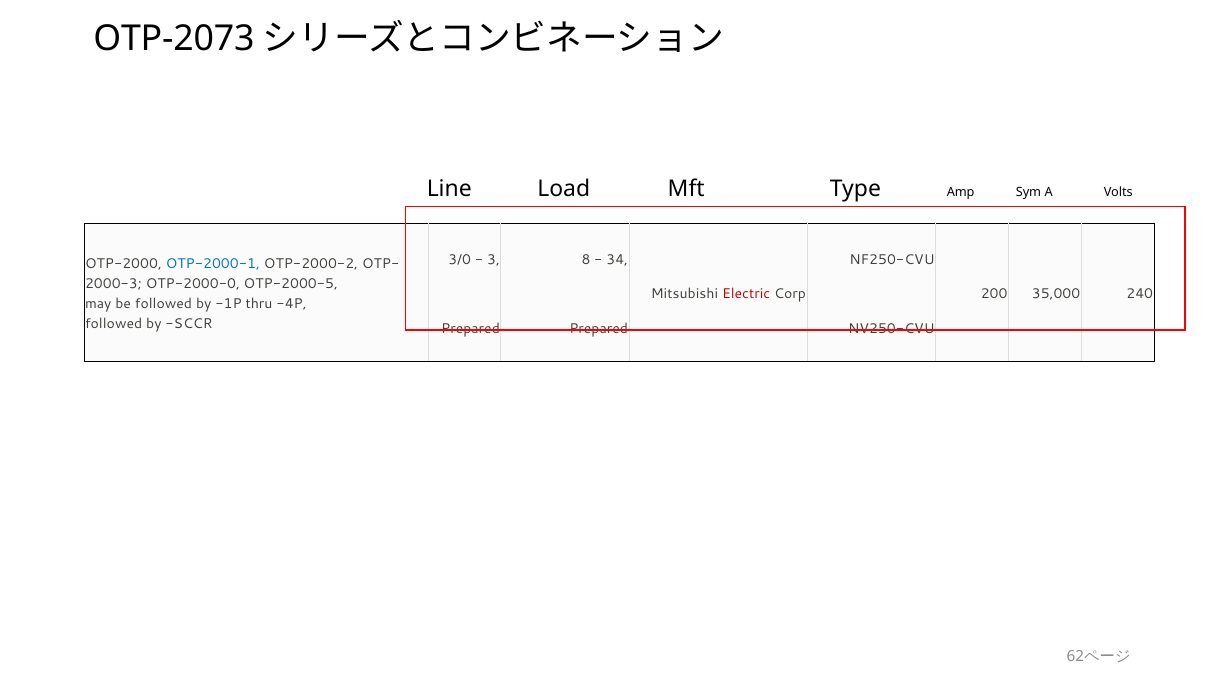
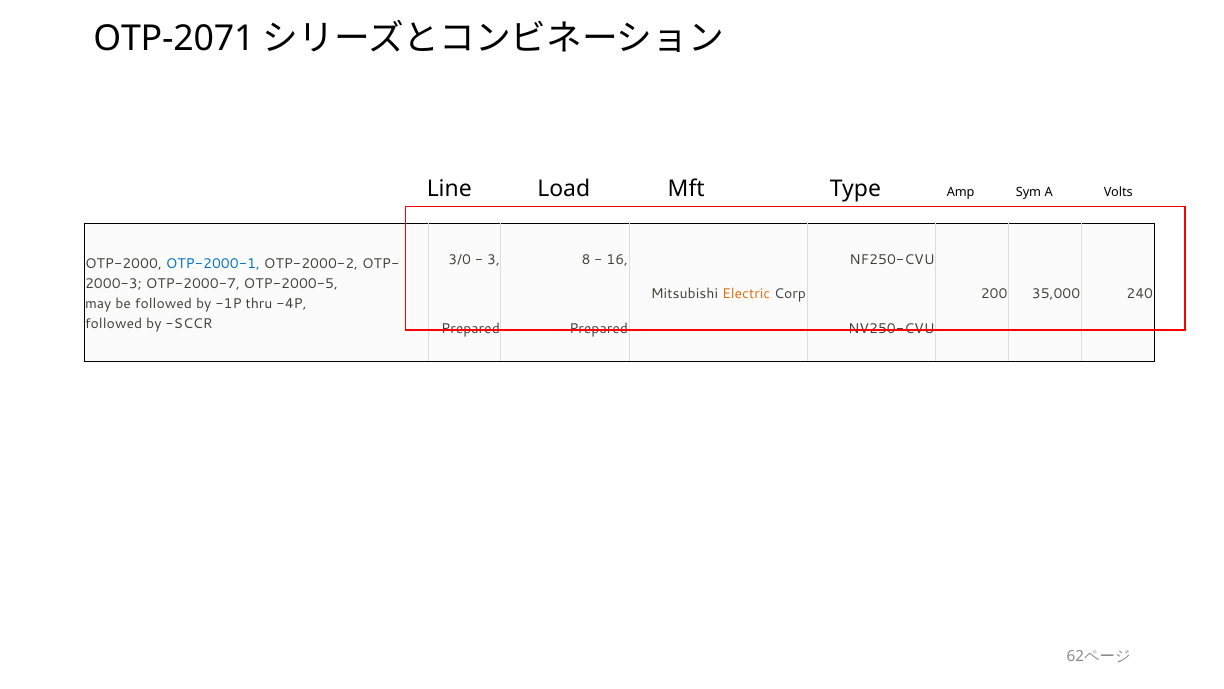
OTP-2073: OTP-2073 -> OTP-2071 (174, 39)
34: 34 -> 16 (617, 259)
OTP-2000-0: OTP-2000-0 -> OTP-2000-7 (193, 284)
Electric colour: red -> orange (746, 294)
